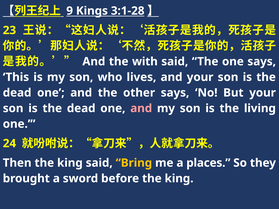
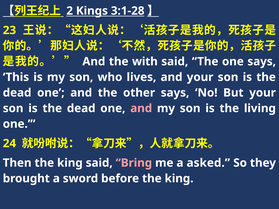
9: 9 -> 2 (70, 11)
Bring colour: yellow -> pink (134, 163)
places: places -> asked (208, 163)
